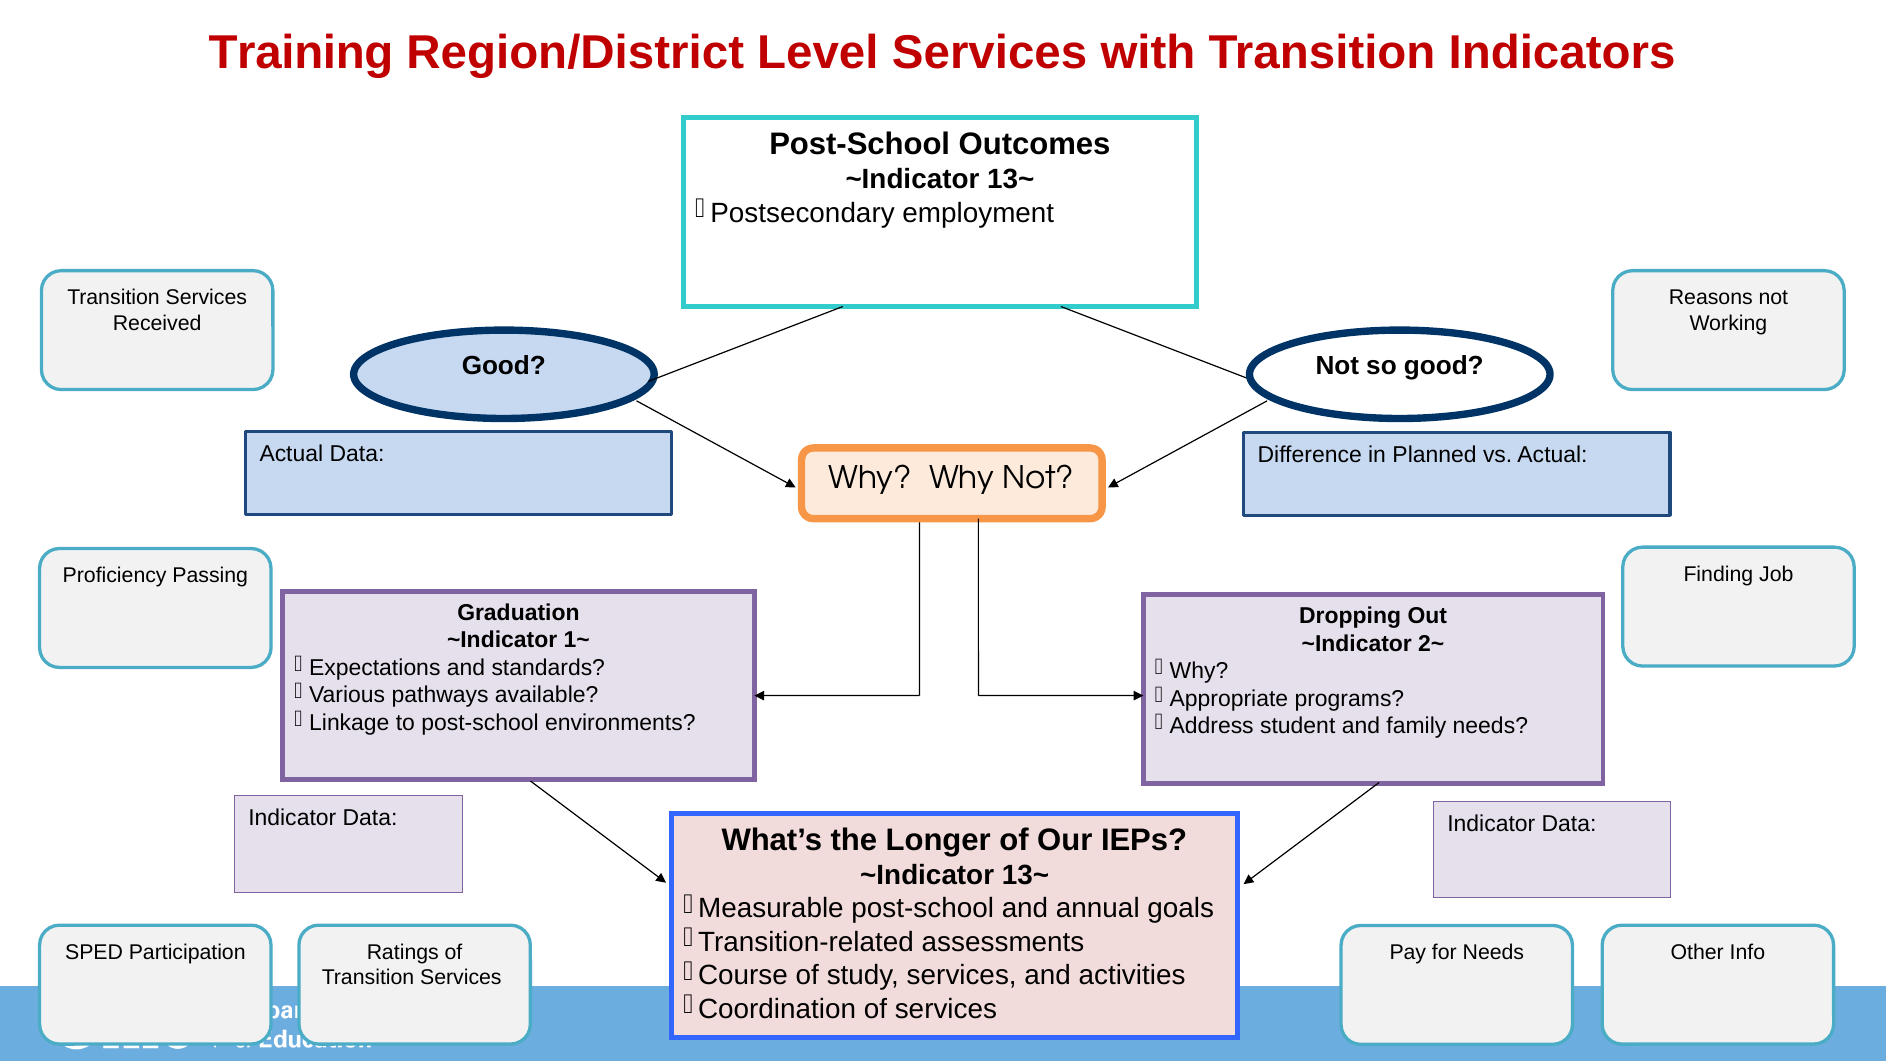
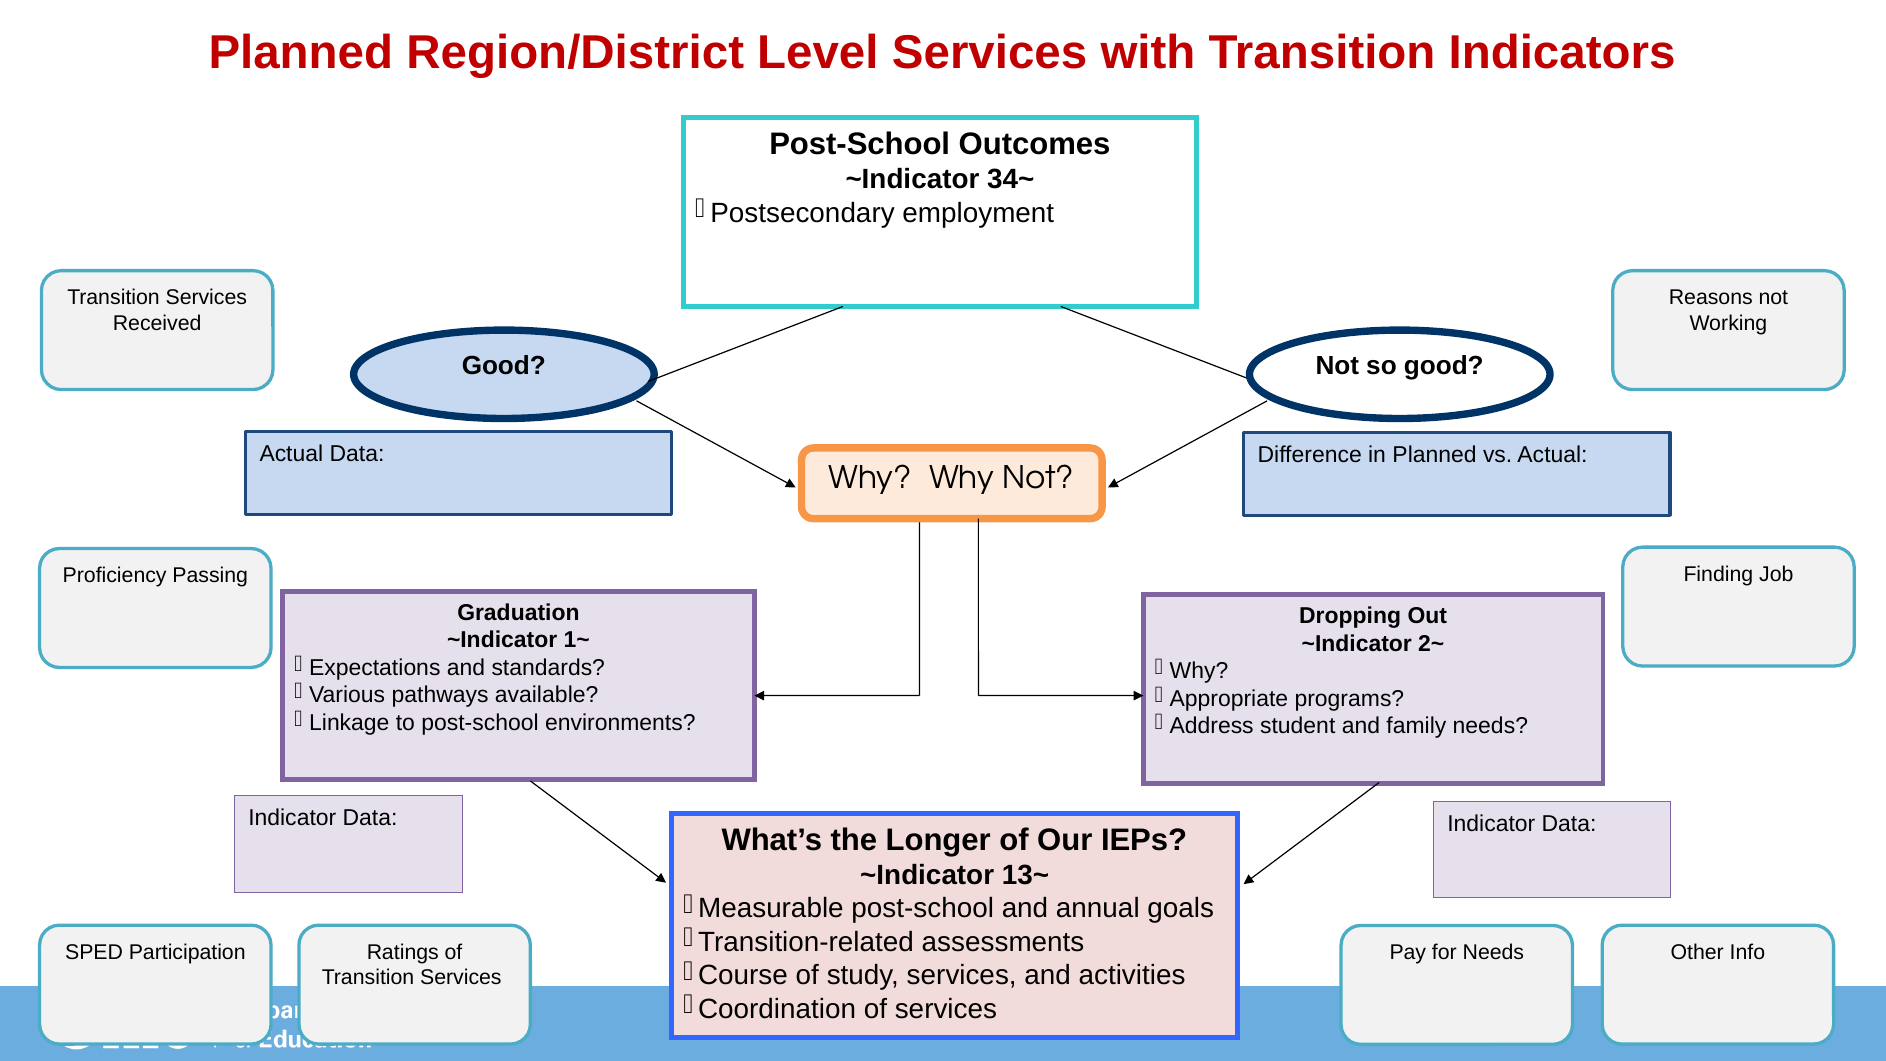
Training: Training -> Planned (301, 53)
13~: 13~ -> 34~ (1011, 180)
